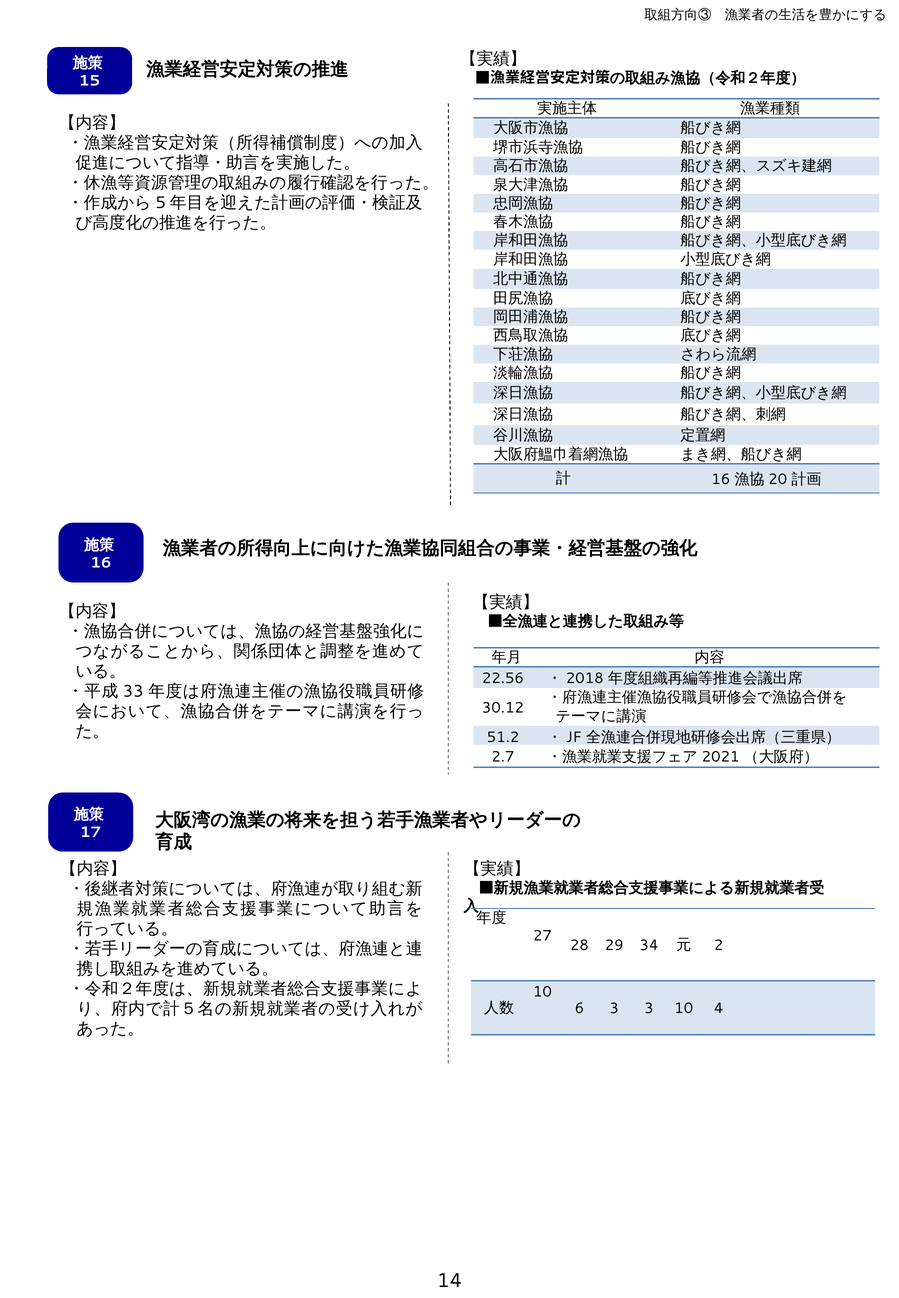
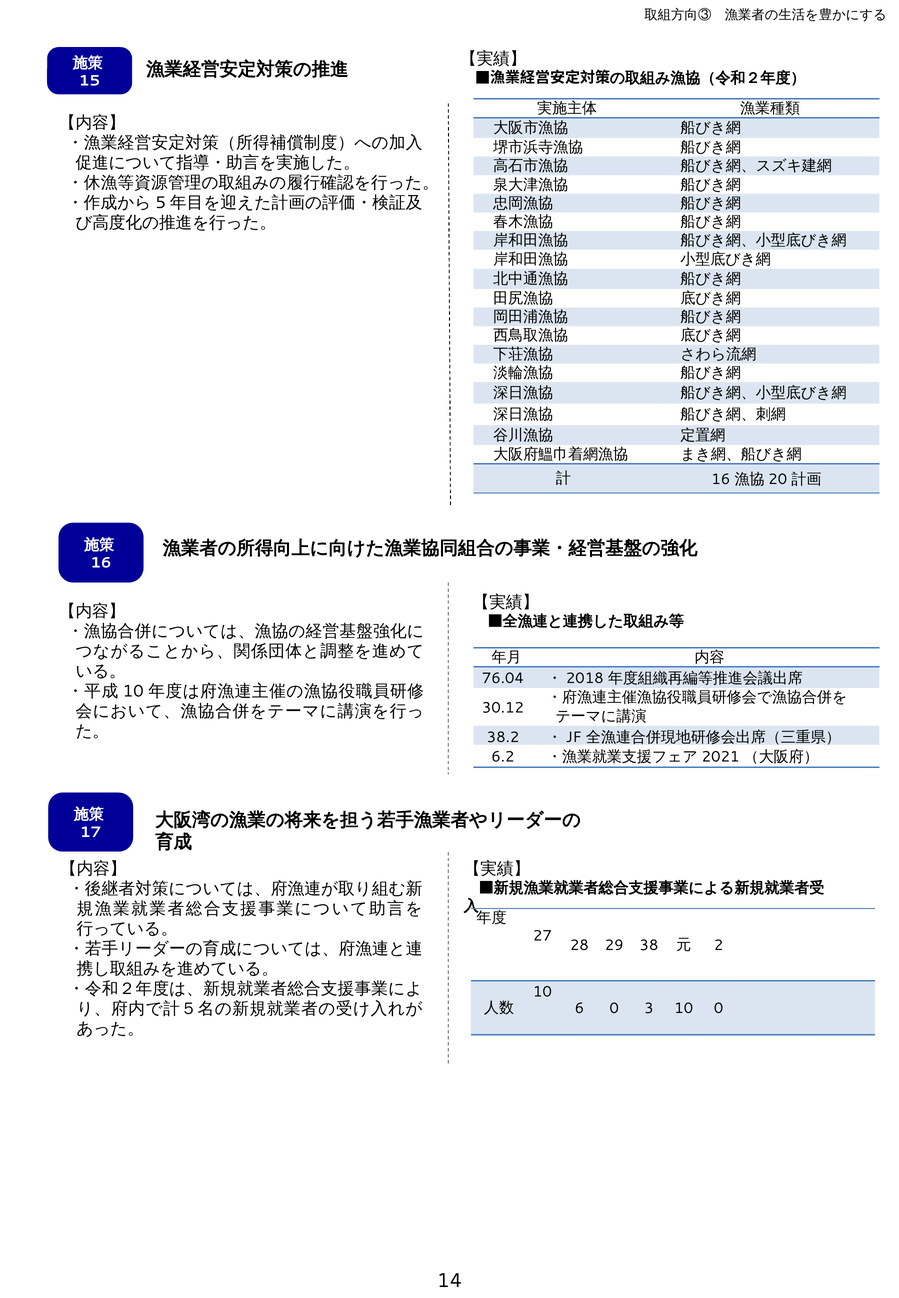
22.56: 22.56 -> 76.04 (503, 678)
33: 33 -> 10 (133, 691)
51.2: 51.2 -> 38.2 (503, 738)
2.7: 2.7 -> 6.2 (503, 757)
34: 34 -> 38 (649, 946)
6 3: 3 -> 0 (614, 1009)
10 4: 4 -> 0 (719, 1009)
